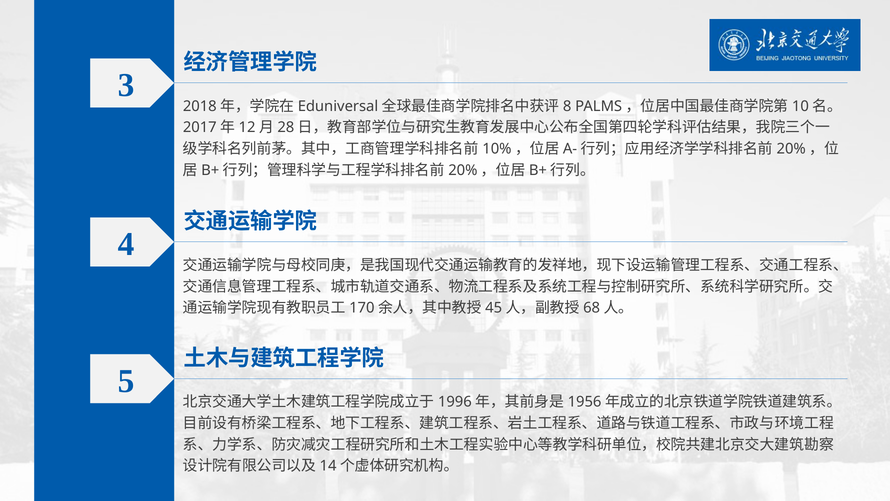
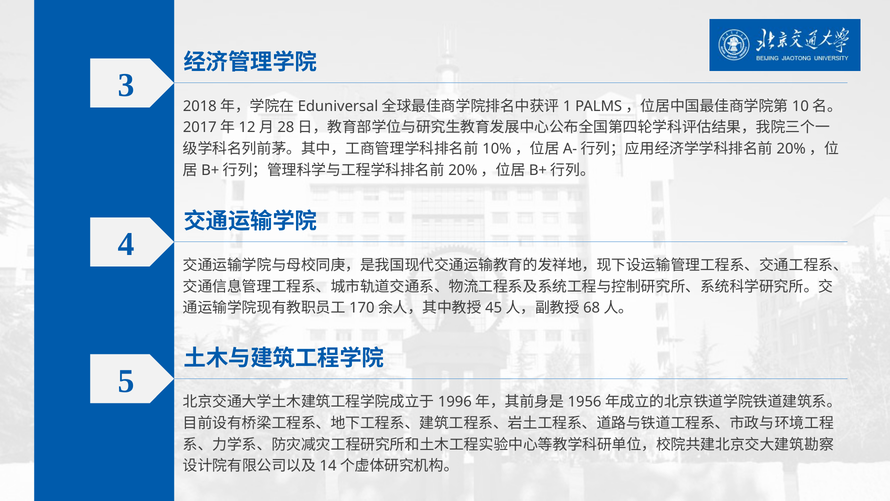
8: 8 -> 1 (567, 106)
